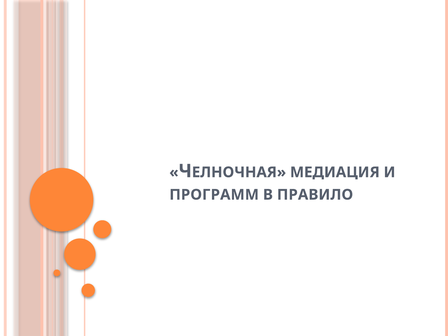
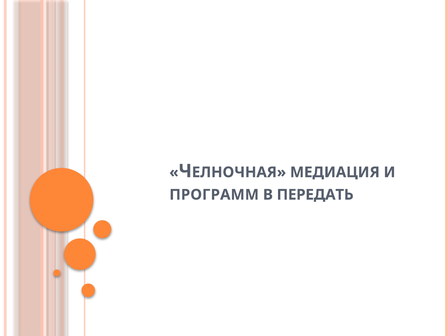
ПРАВИЛО: ПРАВИЛО -> ПЕРЕДАТЬ (315, 195)
